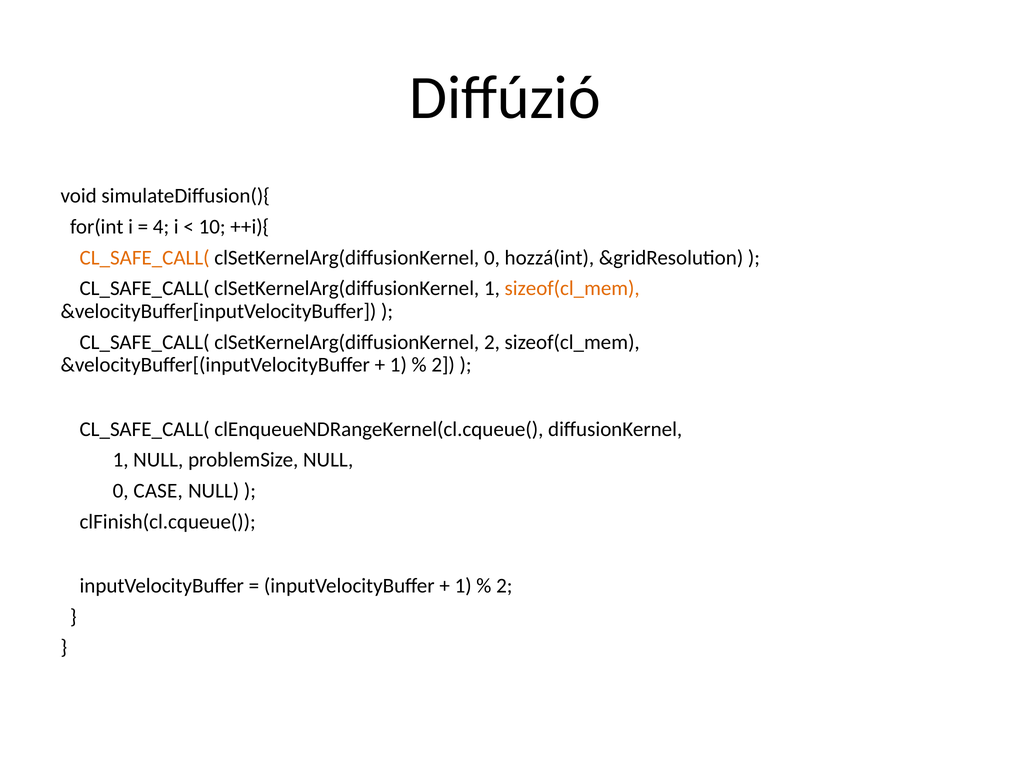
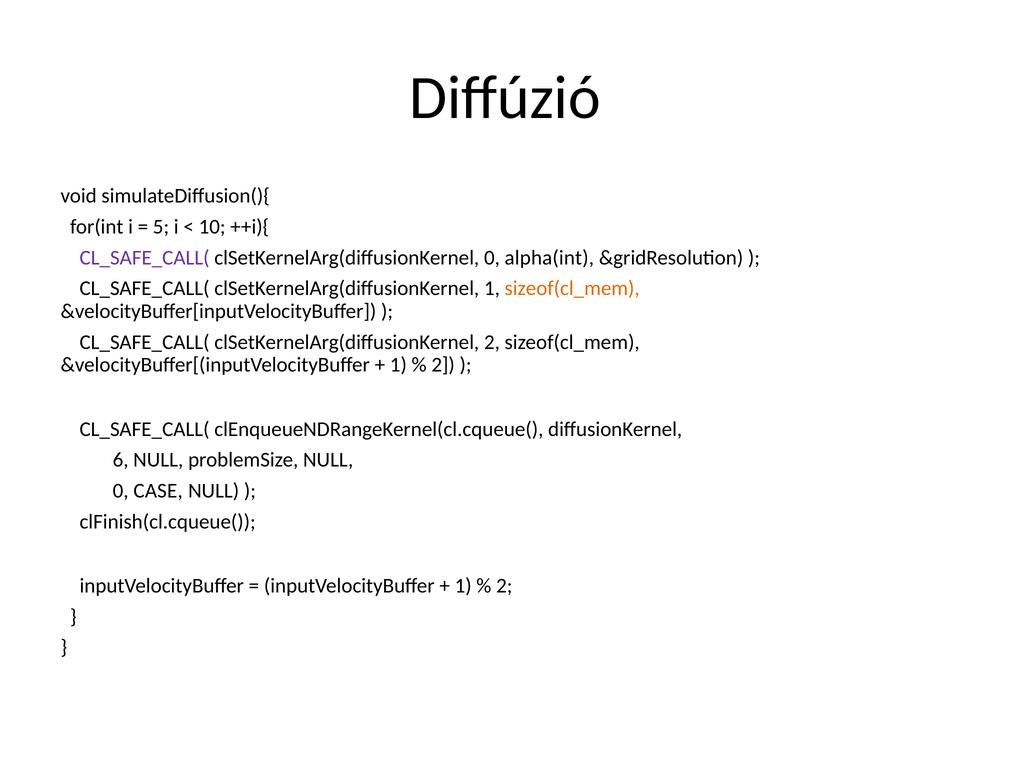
4: 4 -> 5 (161, 227)
CL_SAFE_CALL( colour: orange -> purple (145, 258)
hozzá(int: hozzá(int -> alpha(int (549, 258)
1: 1 -> 6 (121, 460)
